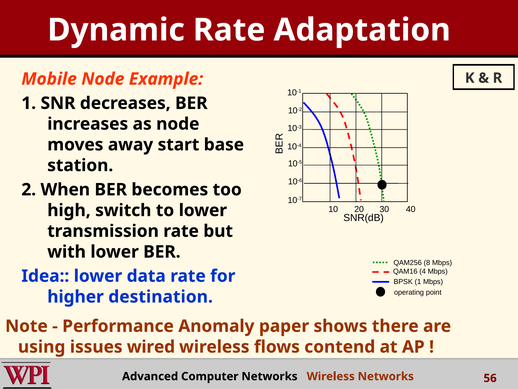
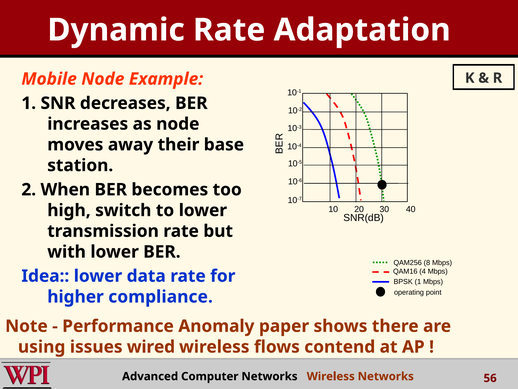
start: start -> their (179, 145)
destination: destination -> compliance (161, 296)
